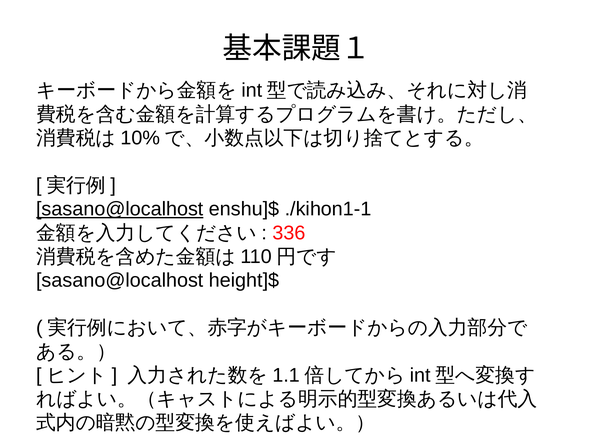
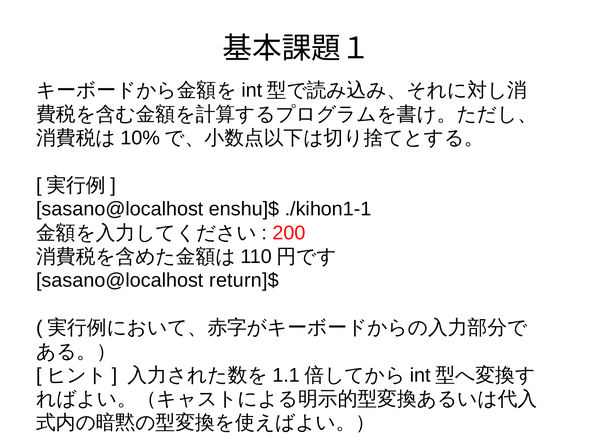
sasano@localhost underline: present -> none (120, 209)
336: 336 -> 200 (289, 233)
height]$: height]$ -> return]$ (244, 280)
